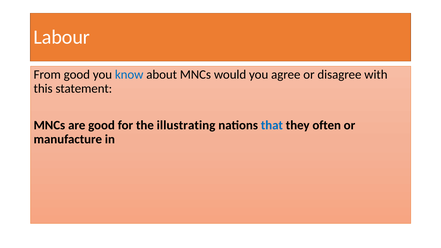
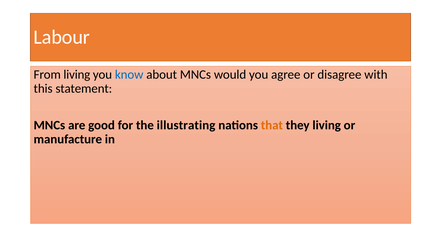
From good: good -> living (77, 75)
that colour: blue -> orange (272, 125)
they often: often -> living (327, 125)
